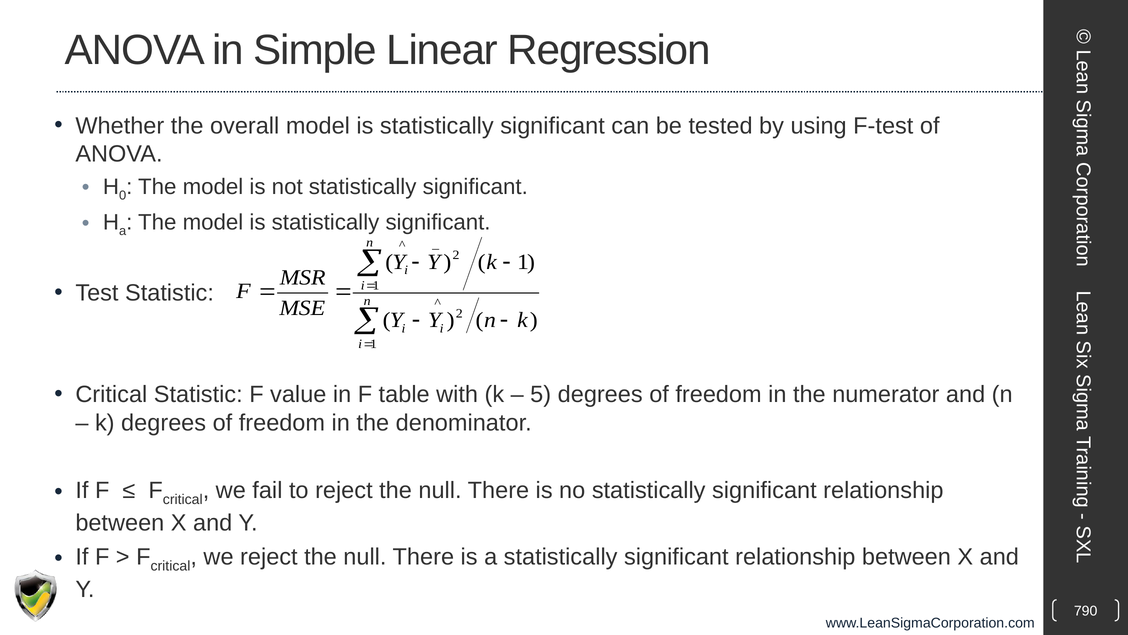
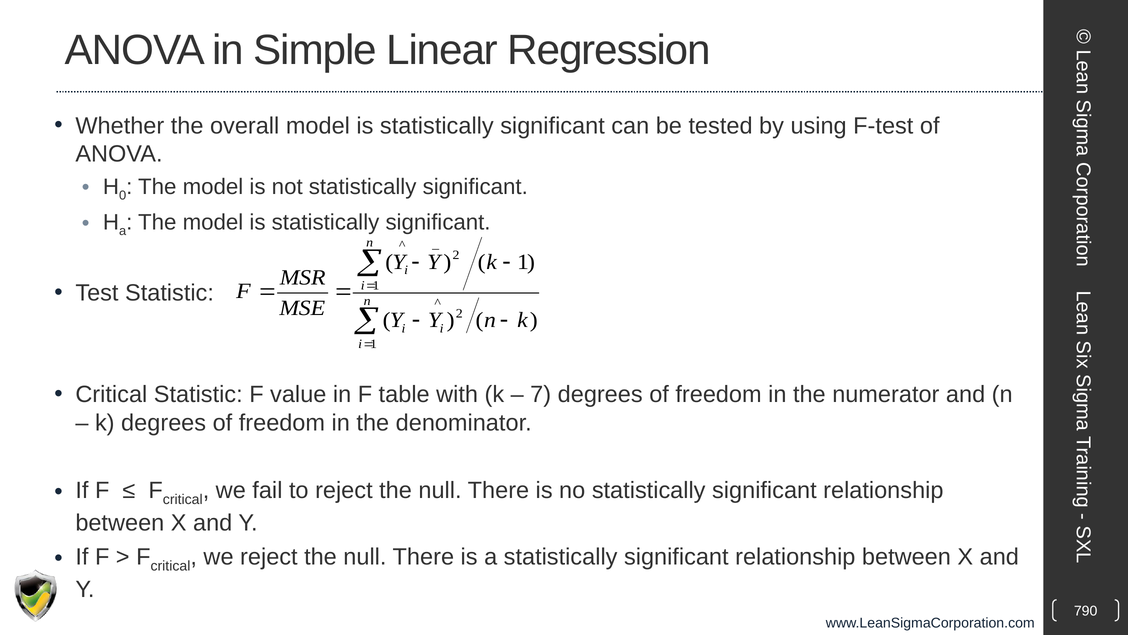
5: 5 -> 7 (541, 394)
